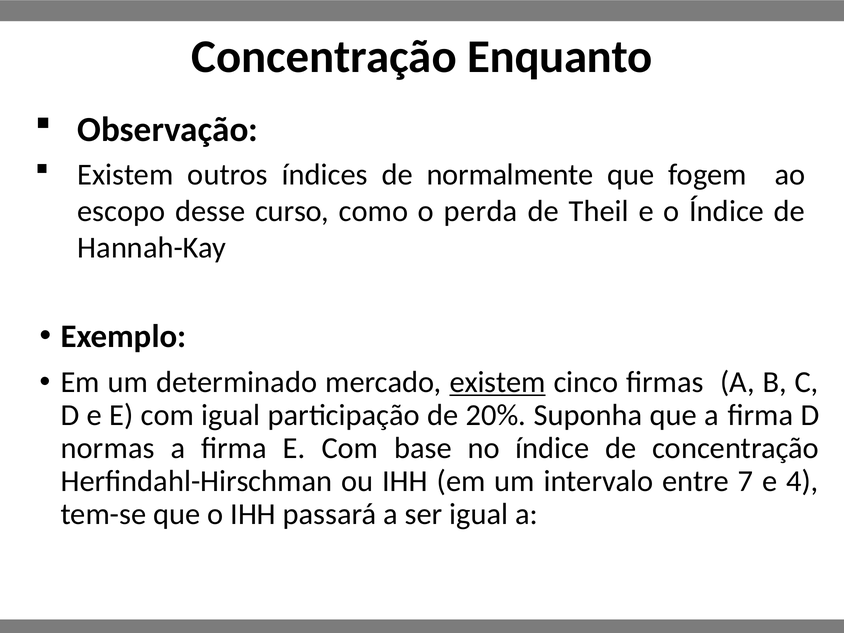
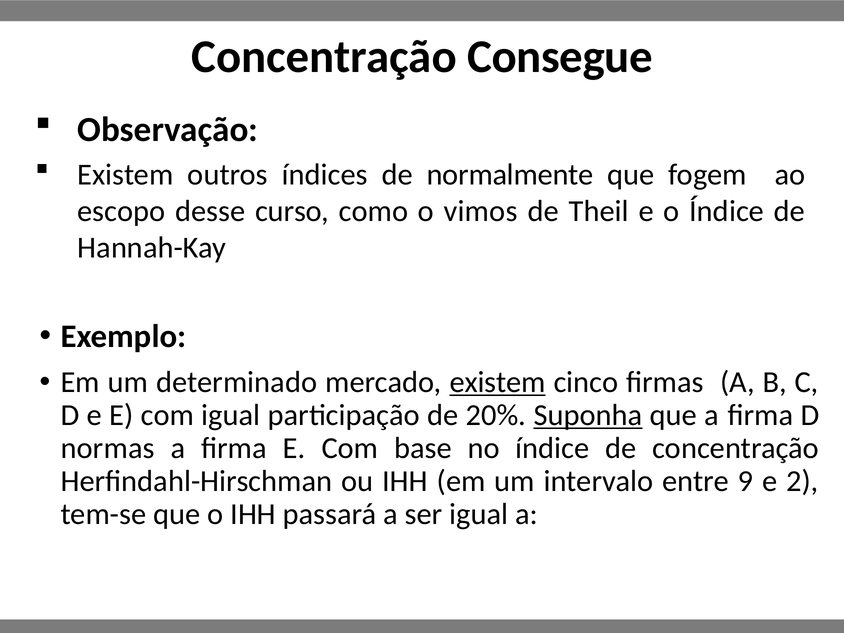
Enquanto: Enquanto -> Consegue (560, 57)
perda: perda -> vimos (481, 211)
Suponha underline: none -> present (588, 415)
7: 7 -> 9 (745, 481)
4: 4 -> 2 (802, 481)
